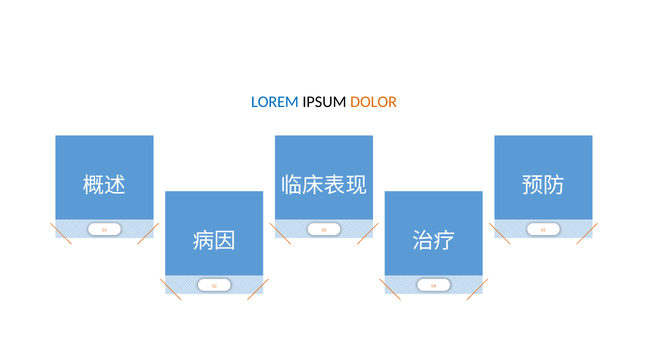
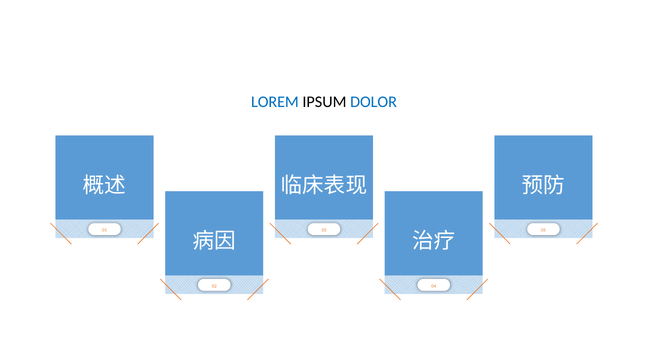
DOLOR colour: orange -> blue (374, 102)
